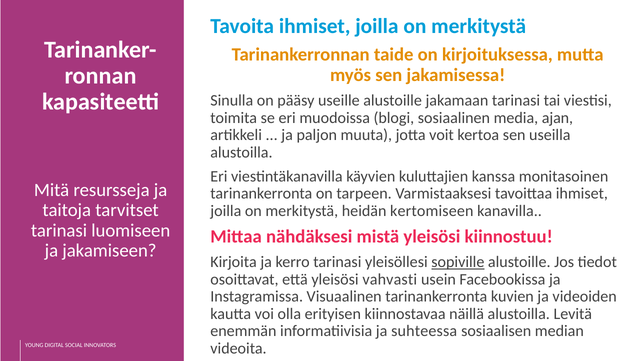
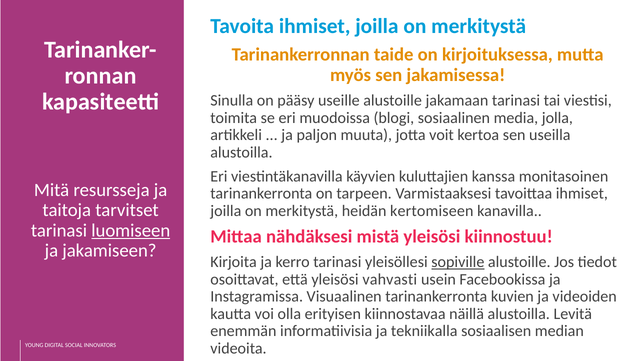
ajan: ajan -> jolla (557, 118)
luomiseen underline: none -> present (131, 231)
suhteessa: suhteessa -> tekniikalla (424, 331)
